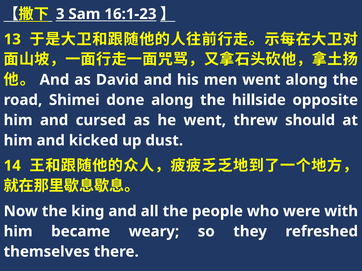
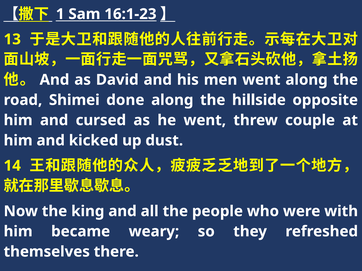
3: 3 -> 1 (60, 14)
should: should -> couple (310, 120)
